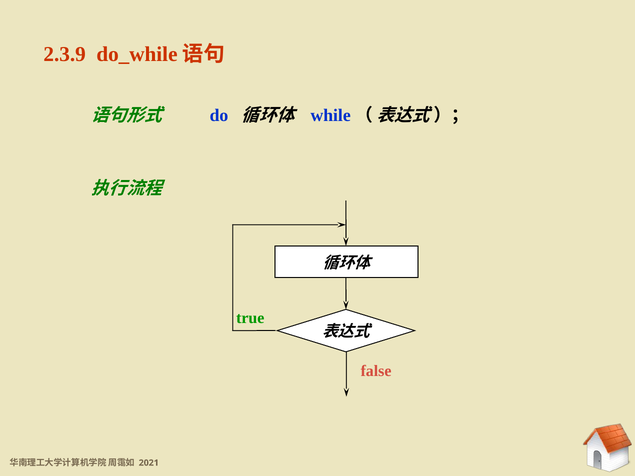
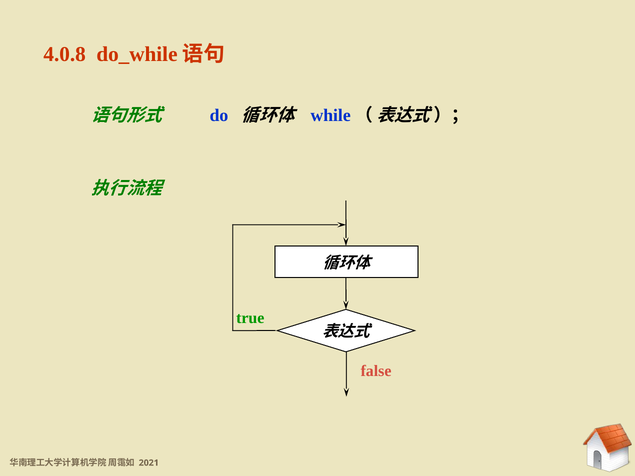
2.3.9: 2.3.9 -> 4.0.8 (65, 54)
